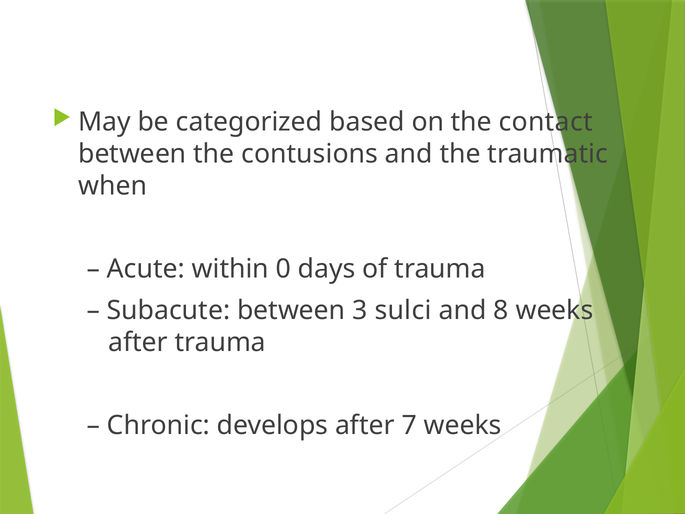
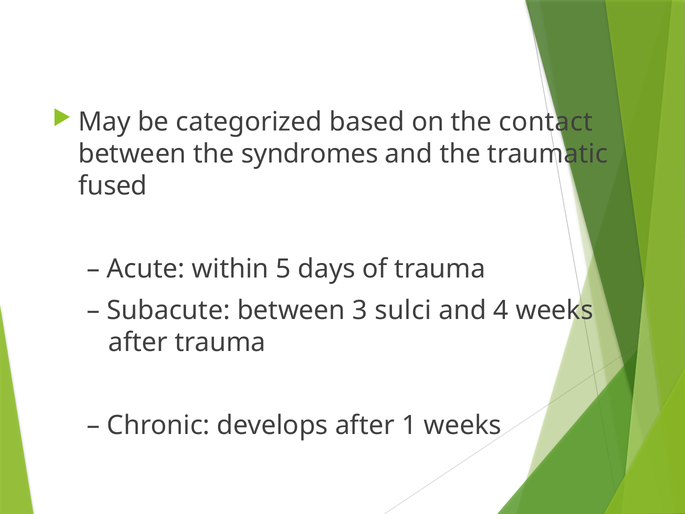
contusions: contusions -> syndromes (310, 154)
when: when -> fused (113, 186)
0: 0 -> 5 (283, 269)
8: 8 -> 4 (501, 310)
7: 7 -> 1 (409, 425)
